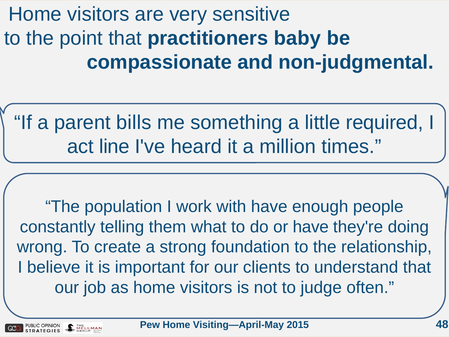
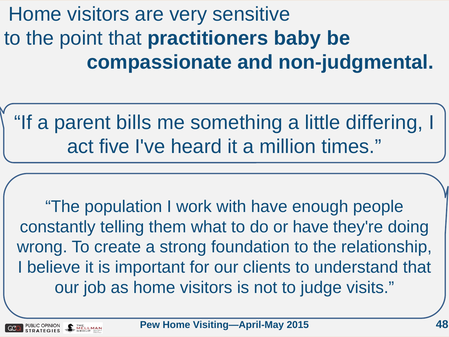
required: required -> differing (384, 122)
line: line -> five (114, 146)
often: often -> visits (370, 287)
